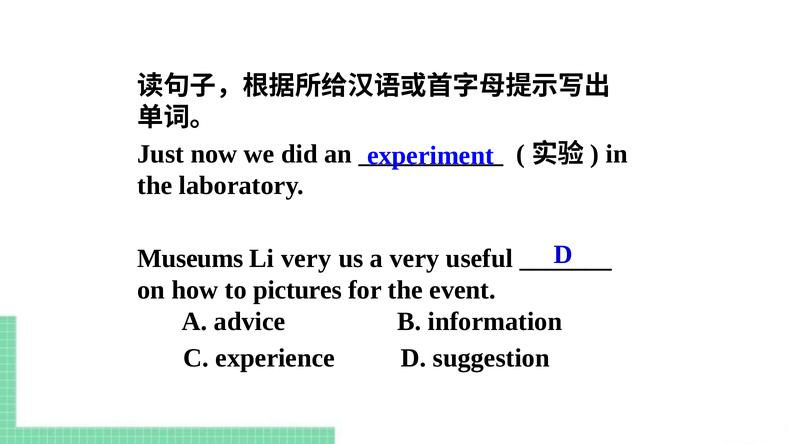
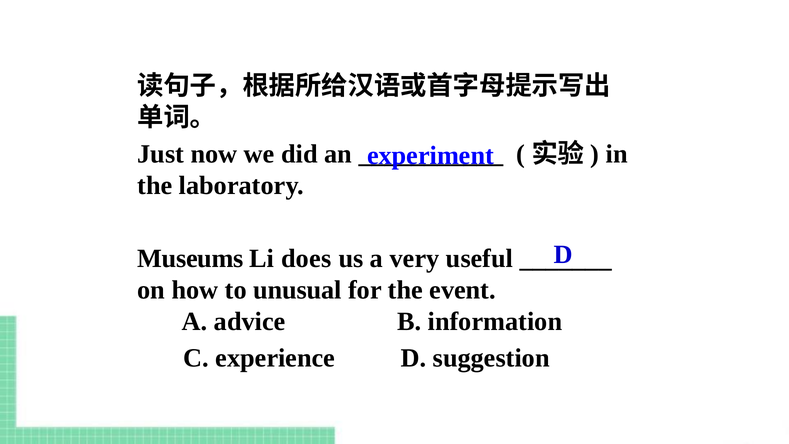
Li very: very -> does (306, 258)
pictures: pictures -> unusual (298, 290)
